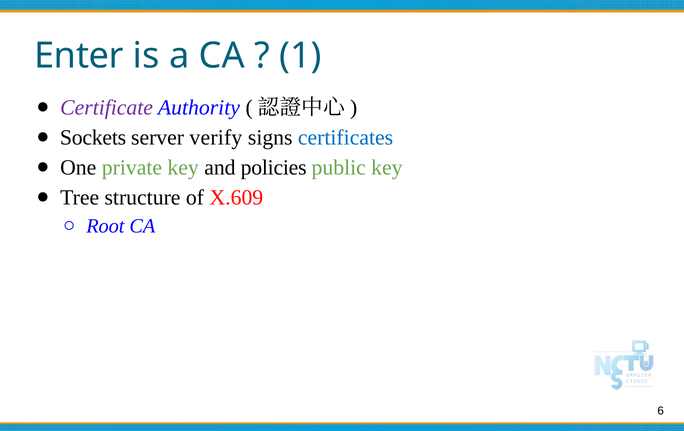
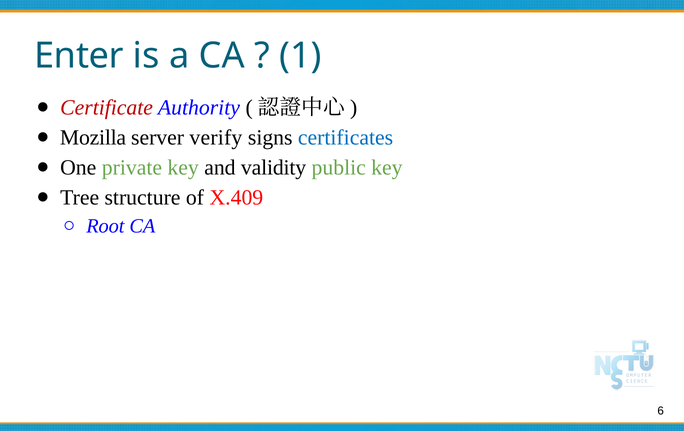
Certificate colour: purple -> red (107, 108)
Sockets: Sockets -> Mozilla (93, 138)
policies: policies -> validity (274, 168)
X.609: X.609 -> X.409 (236, 197)
